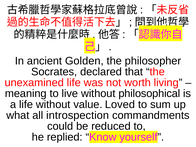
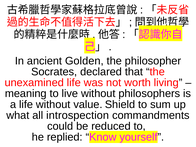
philosophical: philosophical -> philosophers (149, 94)
Loved: Loved -> Shield (120, 104)
